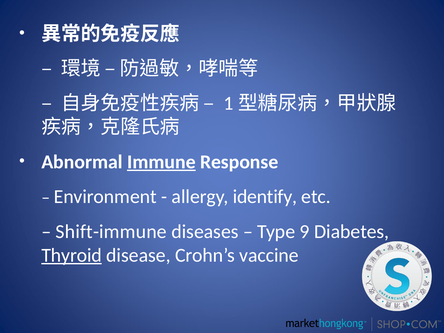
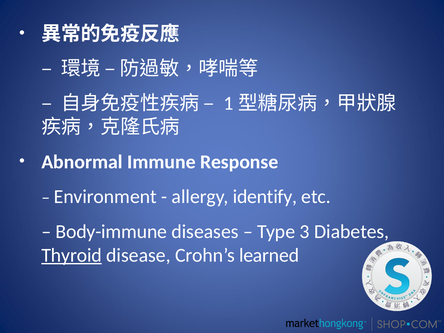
Immune underline: present -> none (161, 162)
Shift-immune: Shift-immune -> Body-immune (111, 231)
9: 9 -> 3 (305, 231)
vaccine: vaccine -> learned (269, 255)
